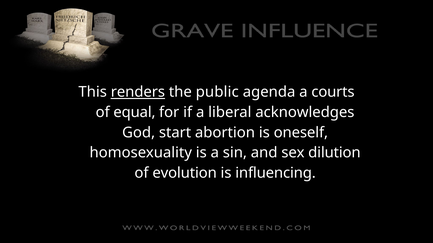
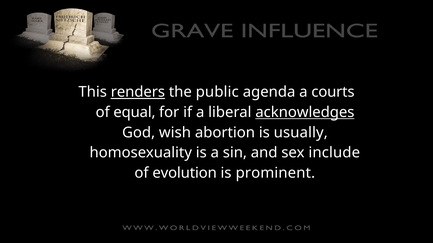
acknowledges underline: none -> present (305, 113)
start: start -> wish (175, 133)
oneself: oneself -> usually (301, 133)
dilution: dilution -> include (334, 153)
influencing: influencing -> prominent (275, 173)
